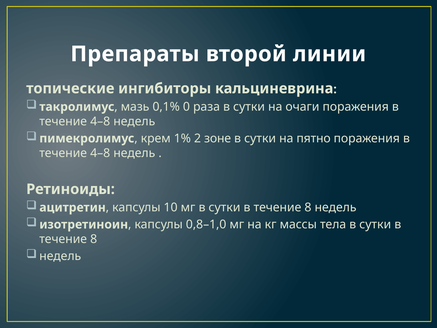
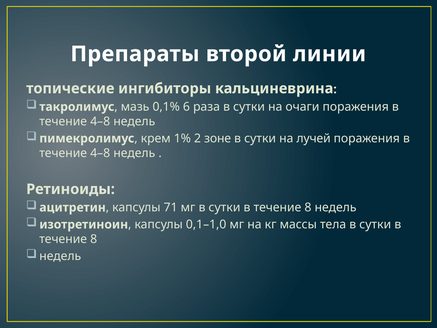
0: 0 -> 6 (186, 107)
пятно: пятно -> лучей (314, 138)
10: 10 -> 71 (171, 207)
0,8–1,0: 0,8–1,0 -> 0,1–1,0 (206, 224)
